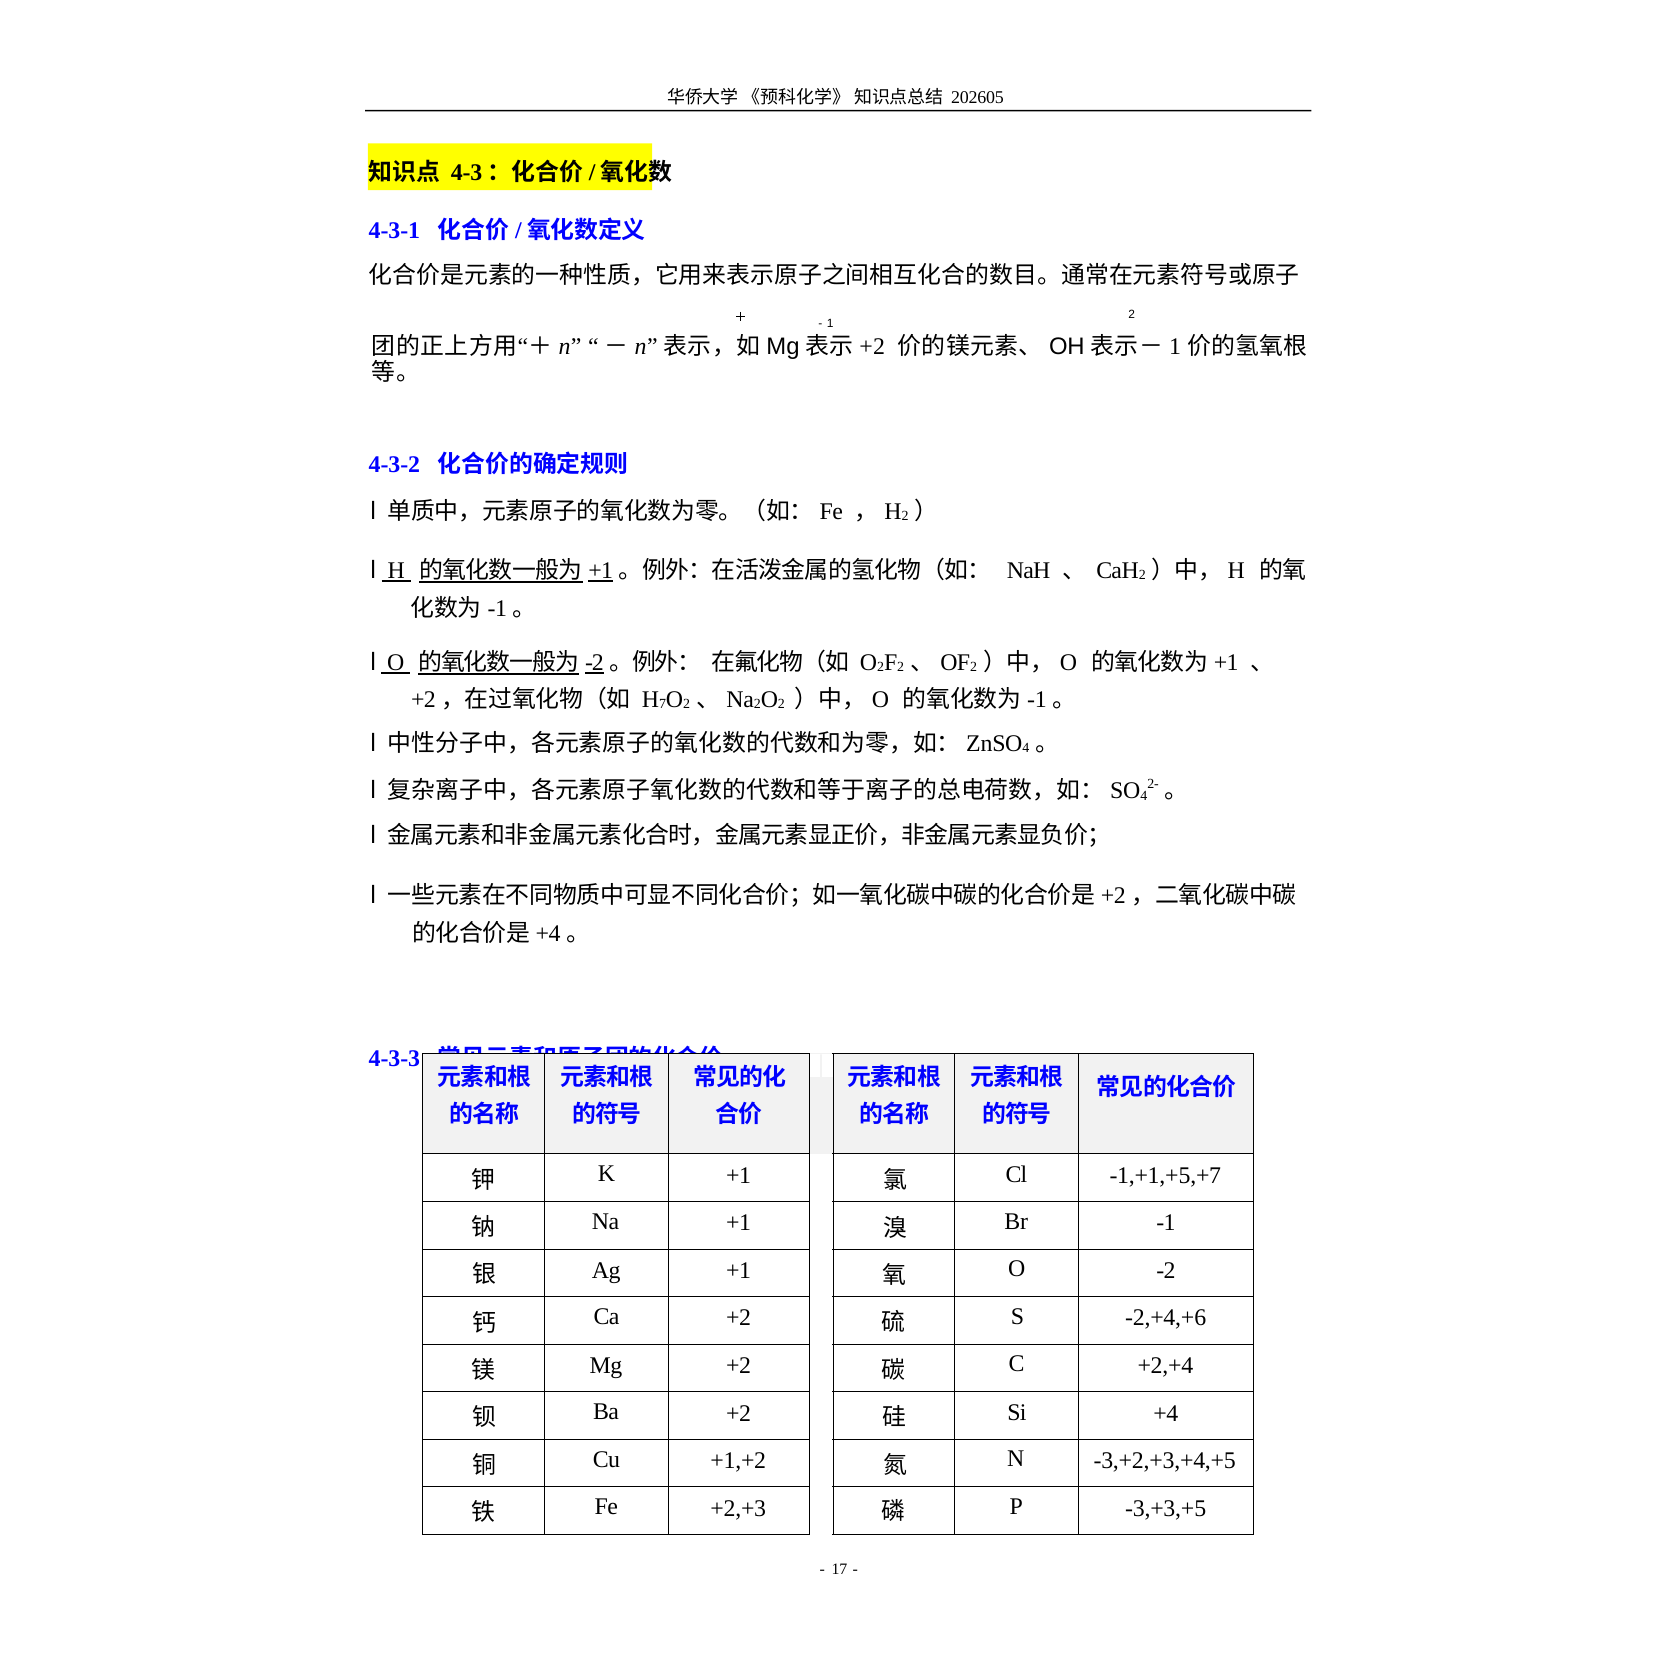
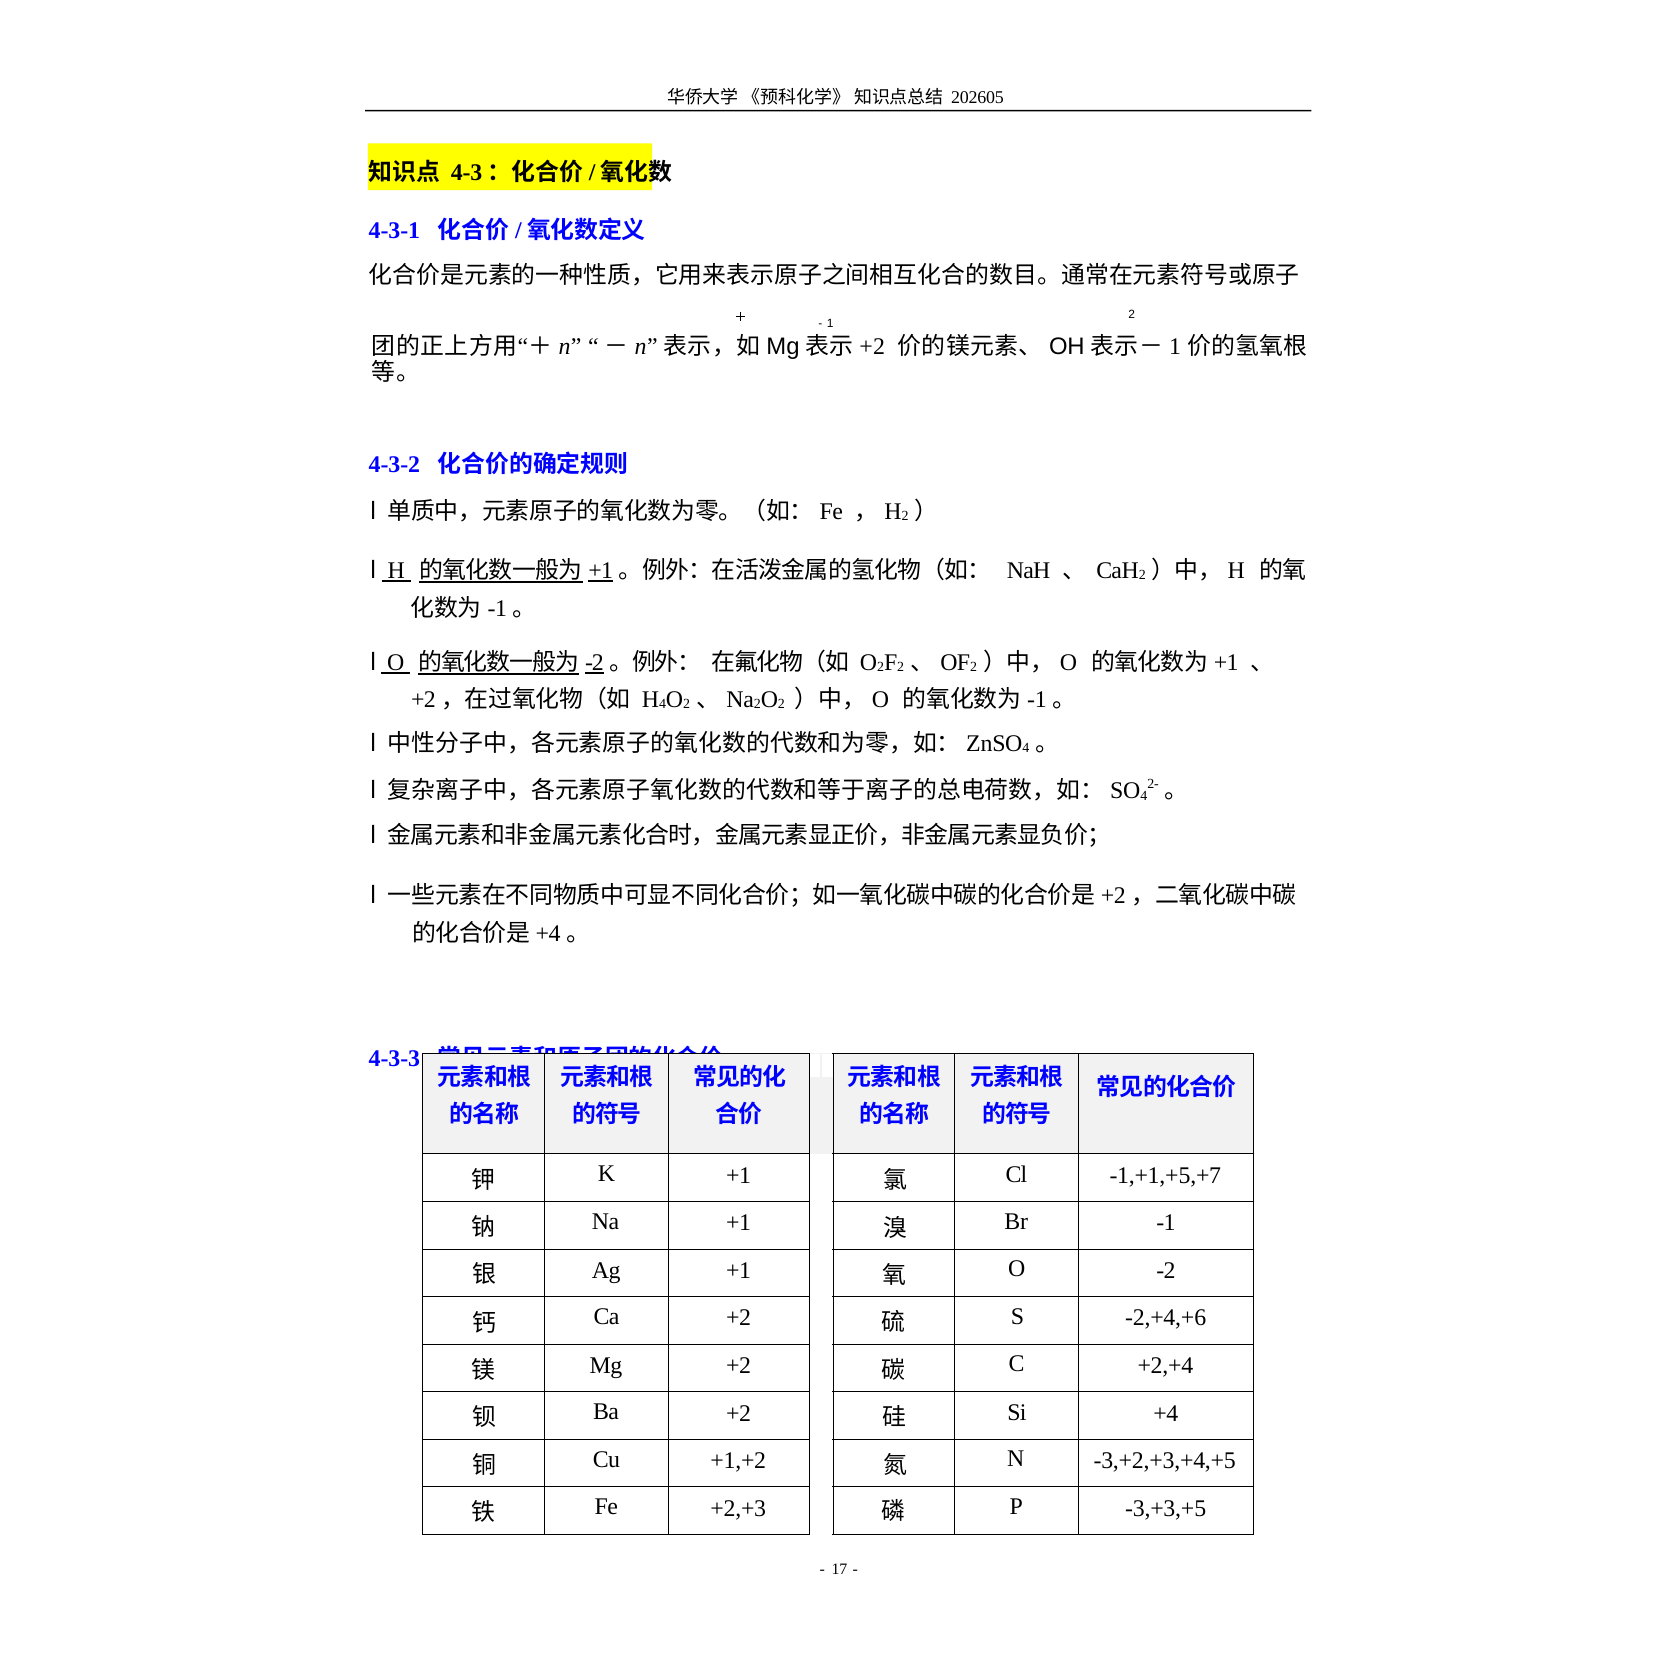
H 7: 7 -> 4 (663, 704)
